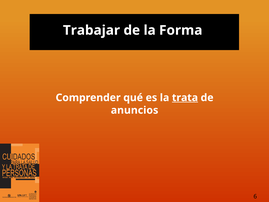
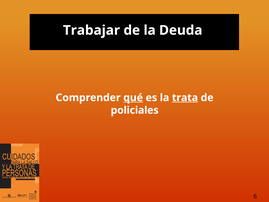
Forma: Forma -> Deuda (181, 30)
qué underline: none -> present (133, 98)
anuncios: anuncios -> policiales (135, 110)
